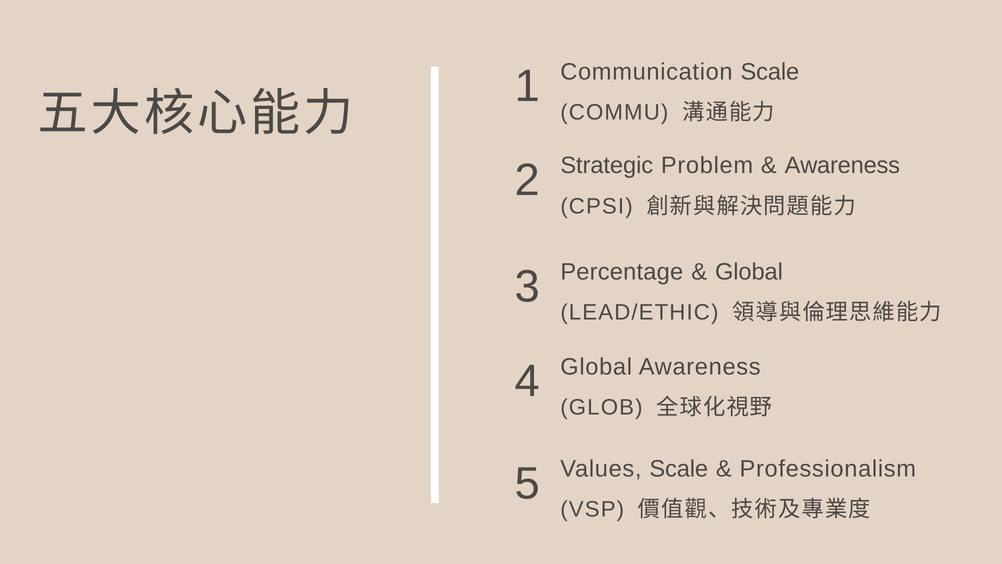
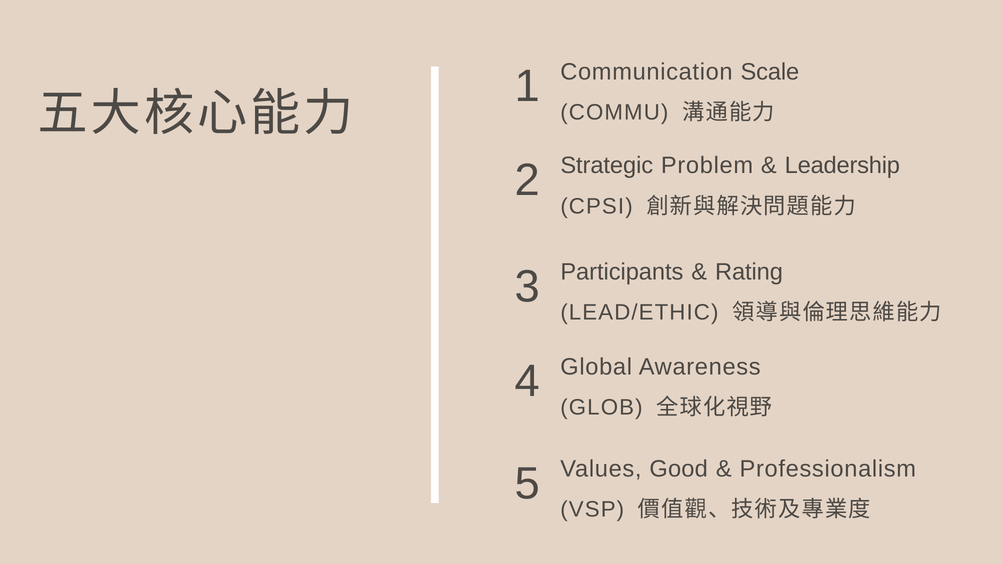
Awareness: Awareness -> Leadership (842, 166)
Percentage: Percentage -> Participants (622, 272)
Global: Global -> Rating (749, 272)
Values Scale: Scale -> Good (679, 469)
